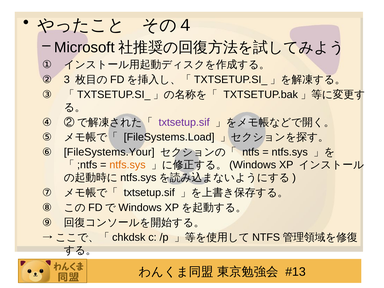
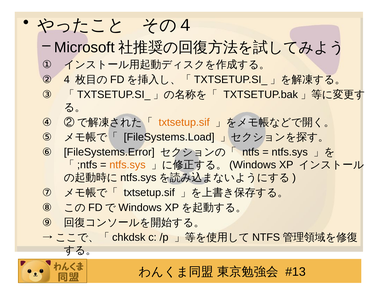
3: 3 -> 4 (67, 80)
txtsetup.sif colour: purple -> orange (184, 122)
FileSystems.Your: FileSystems.Your -> FileSystems.Error (109, 152)
